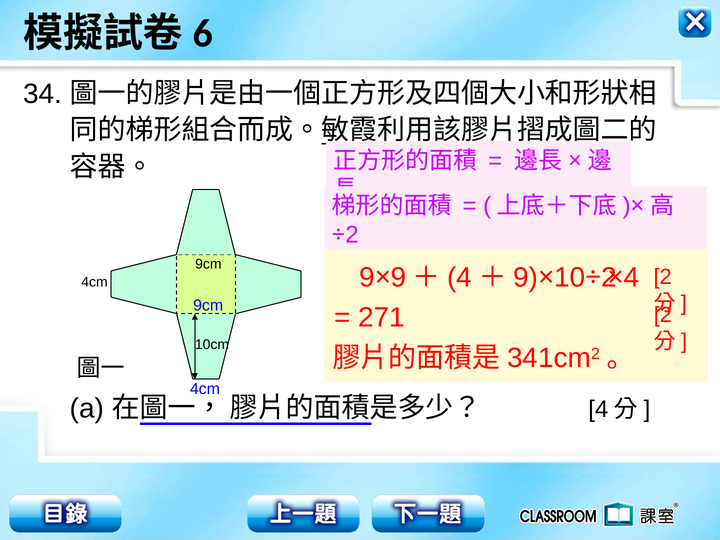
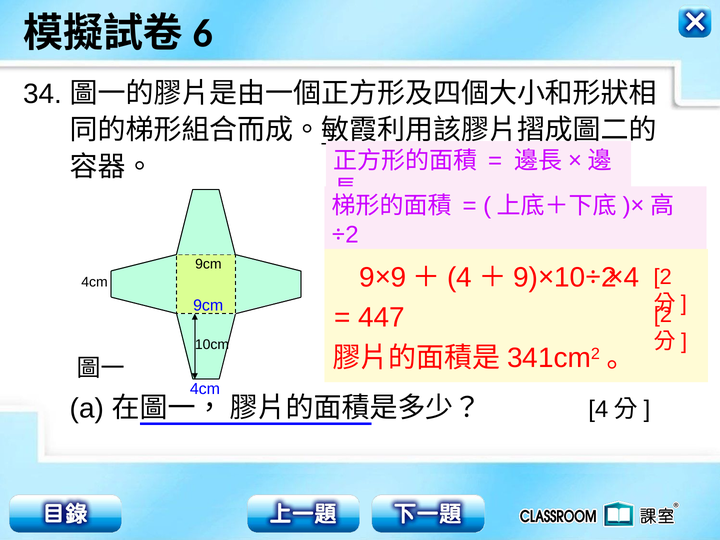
271: 271 -> 447 (382, 318)
